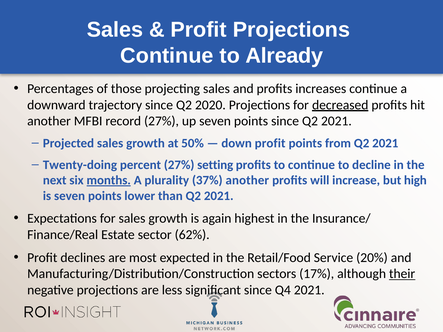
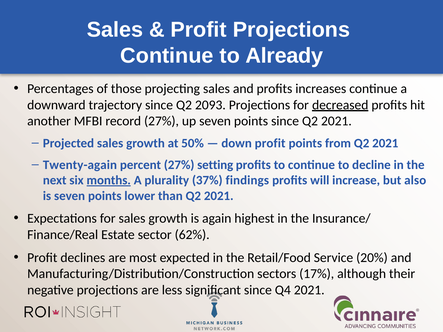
2020: 2020 -> 2093 (210, 105)
Twenty-doing: Twenty-doing -> Twenty-again (80, 165)
37% another: another -> findings (247, 180)
high: high -> also (415, 180)
their underline: present -> none (402, 274)
